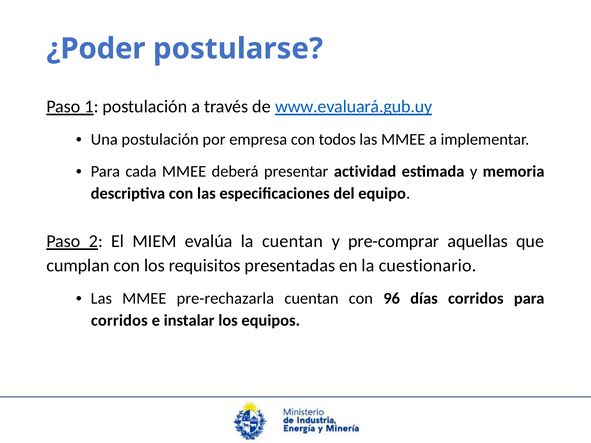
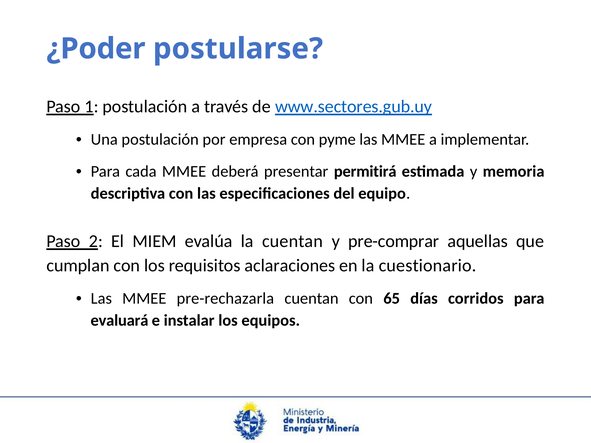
www.evaluará.gub.uy: www.evaluará.gub.uy -> www.sectores.gub.uy (354, 107)
todos: todos -> pyme (337, 140)
actividad: actividad -> permitirá (365, 172)
presentadas: presentadas -> aclaraciones (290, 266)
96: 96 -> 65 (392, 299)
corridos: corridos -> evaluará (119, 321)
